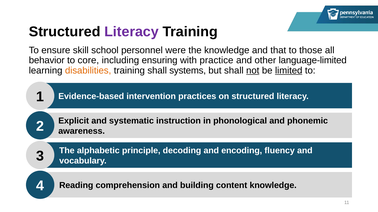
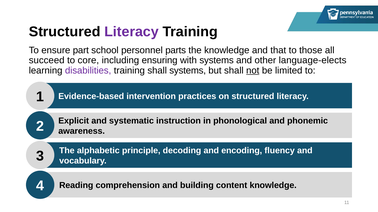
skill: skill -> part (81, 50)
were: were -> parts (176, 50)
behavior: behavior -> succeed (47, 60)
with practice: practice -> systems (217, 60)
language-limited: language-limited -> language-elects (313, 60)
disabilities colour: orange -> purple (88, 71)
limited underline: present -> none (289, 71)
